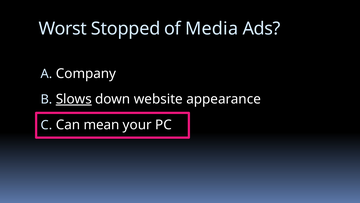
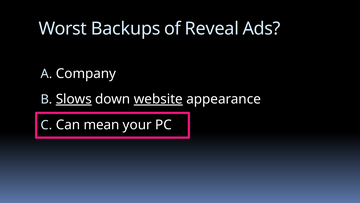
Stopped: Stopped -> Backups (126, 29)
Media: Media -> Reveal (212, 29)
website underline: none -> present (158, 99)
